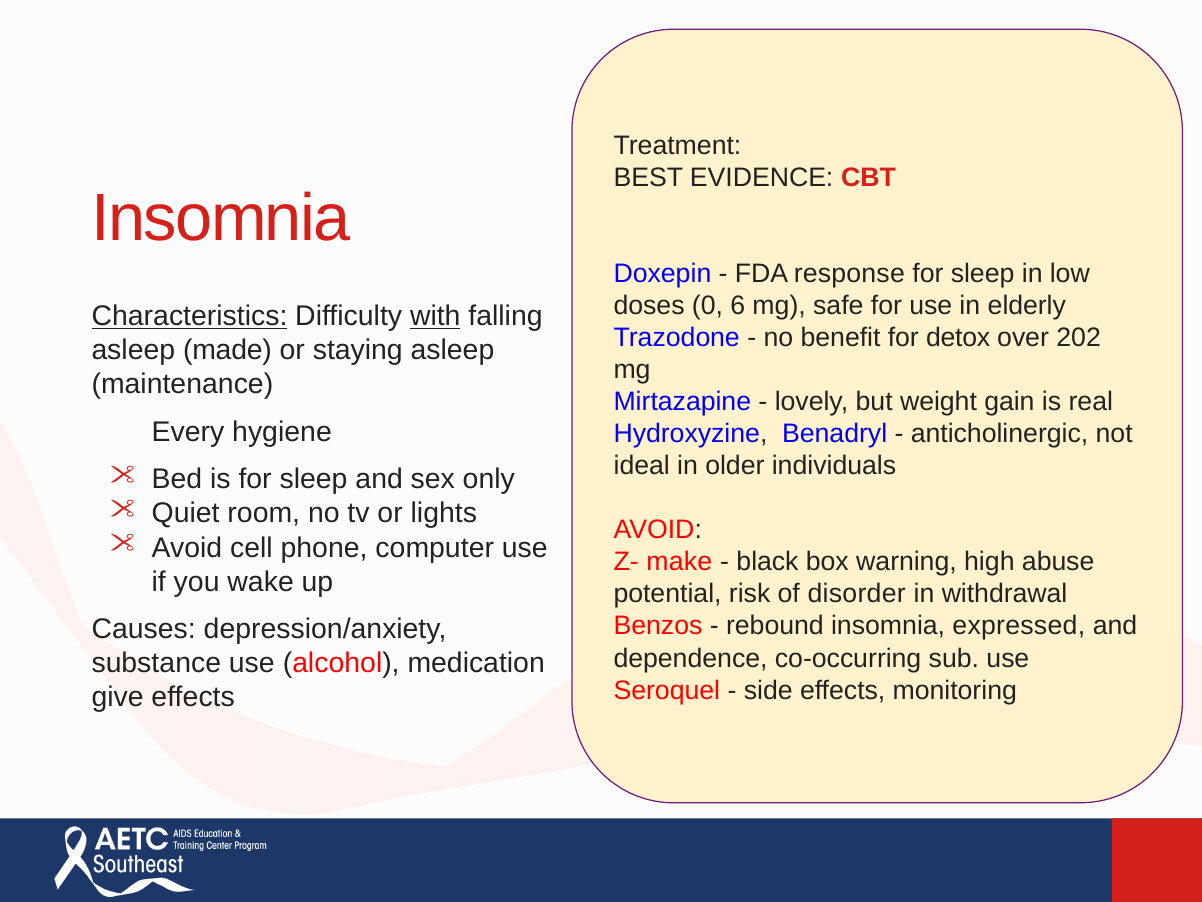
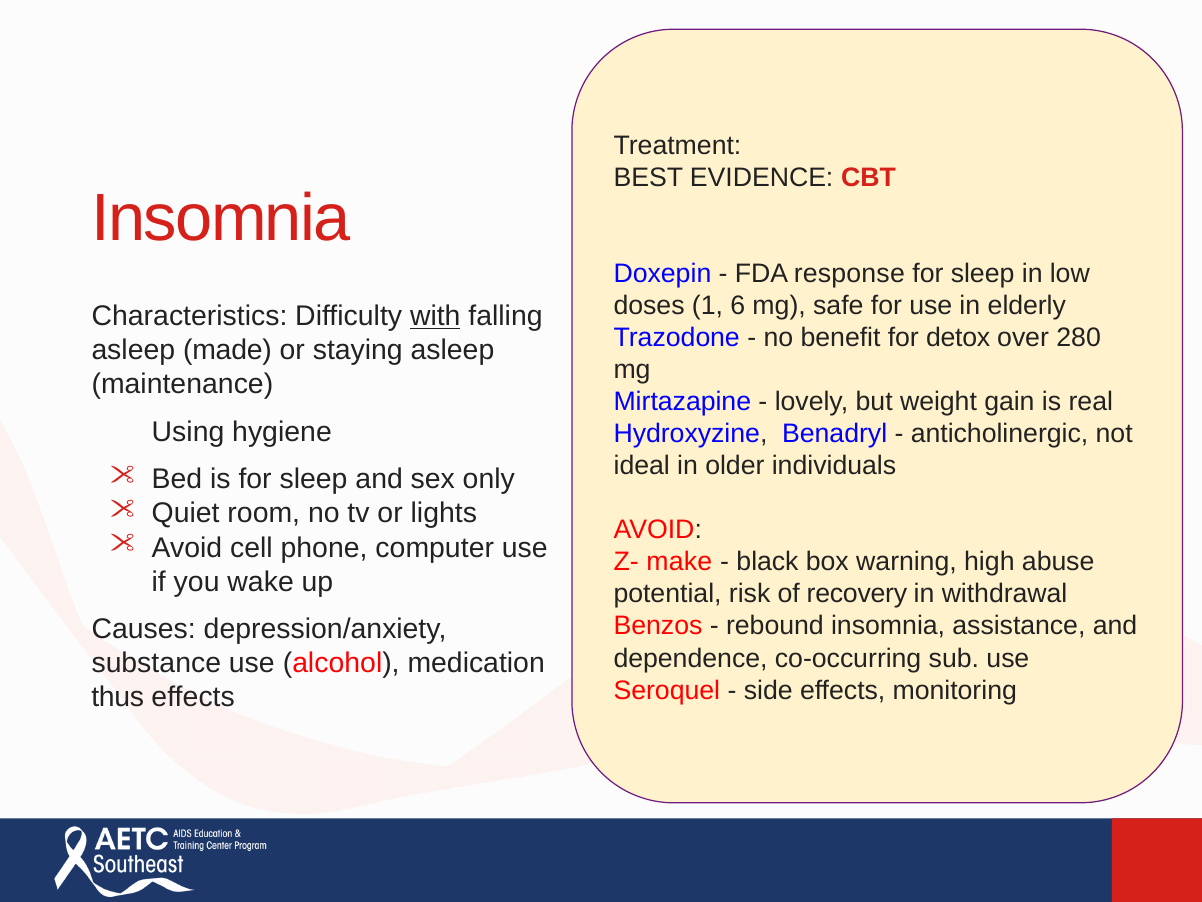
0: 0 -> 1 (707, 305)
Characteristics underline: present -> none (190, 316)
202: 202 -> 280 (1079, 338)
Every: Every -> Using (188, 432)
disorder: disorder -> recovery (857, 594)
expressed: expressed -> assistance (1019, 626)
give: give -> thus (118, 697)
